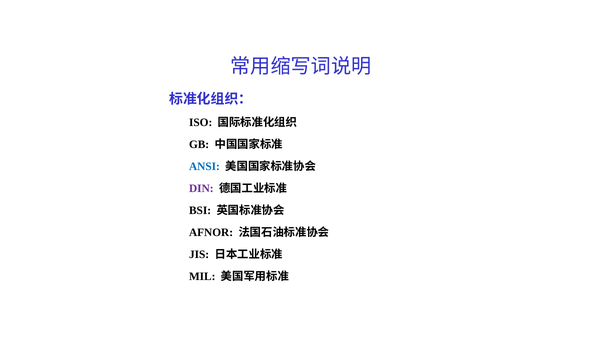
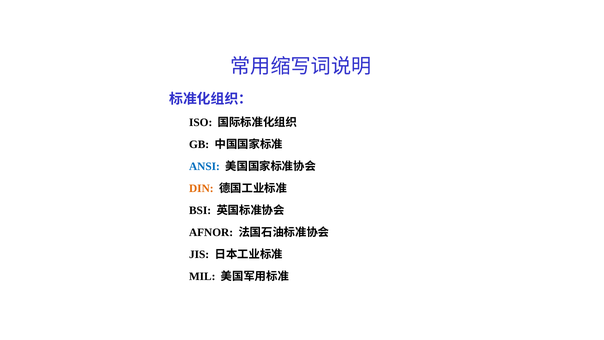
DIN colour: purple -> orange (201, 188)
